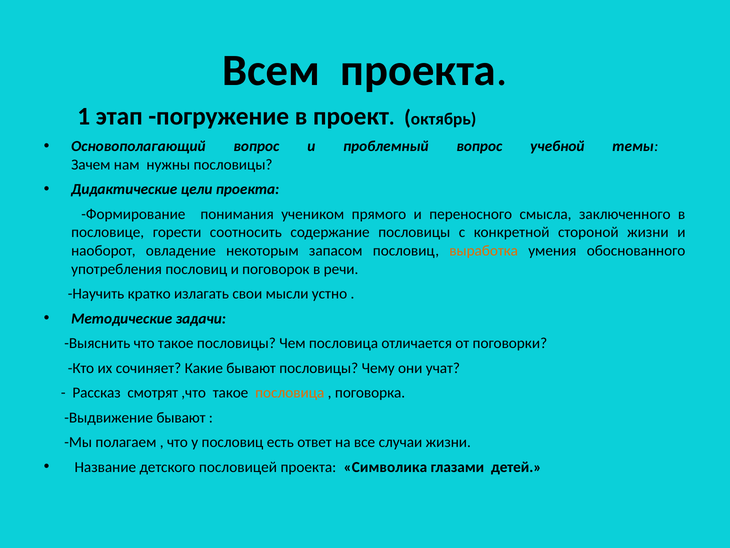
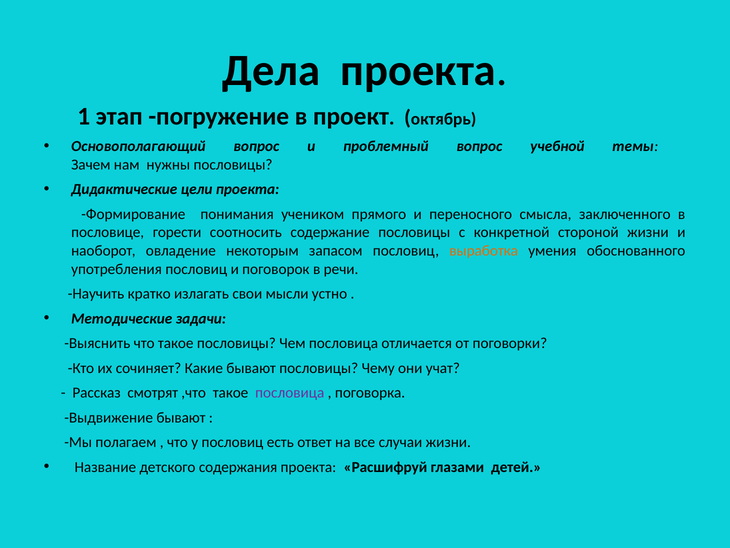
Всем: Всем -> Дела (271, 71)
пословица colour: orange -> purple (290, 392)
пословицей: пословицей -> содержания (238, 467)
Символика: Символика -> Расшифруй (385, 467)
